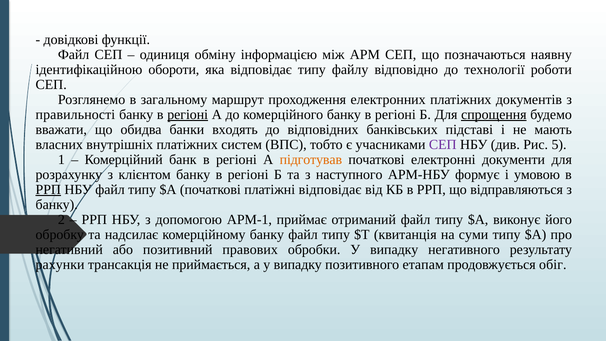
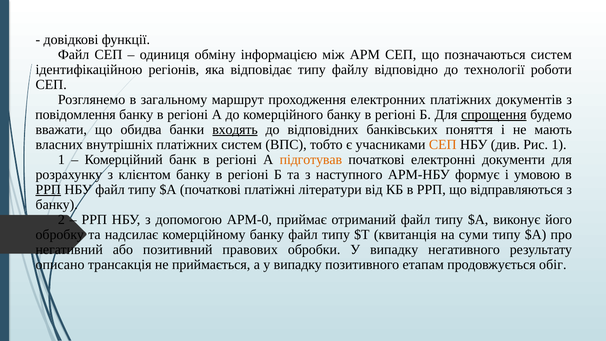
позначаються наявну: наявну -> систем (551, 54)
обороти: обороти -> регіонів (174, 69)
правильності: правильності -> повідомлення (76, 114)
регіоні underline: present -> none (188, 114)
входять underline: none -> present (235, 129)
підставі: підставі -> поняття (469, 129)
СЕП colour: purple -> orange (443, 144)
Рис 5: 5 -> 1 (559, 144)
платіжні відповідає: відповідає -> літератури (330, 189)
АРМ-1: АРМ-1 -> АРМ-0 (249, 219)
рахунки: рахунки -> описано (60, 264)
